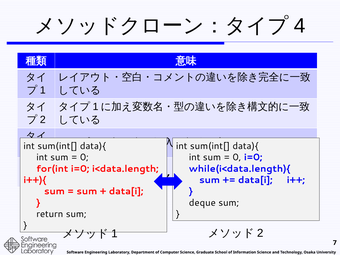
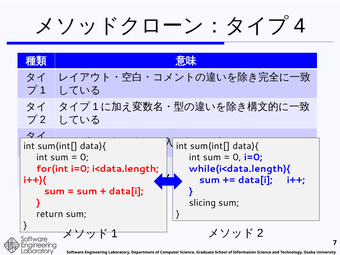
deque: deque -> slicing (202, 203)
